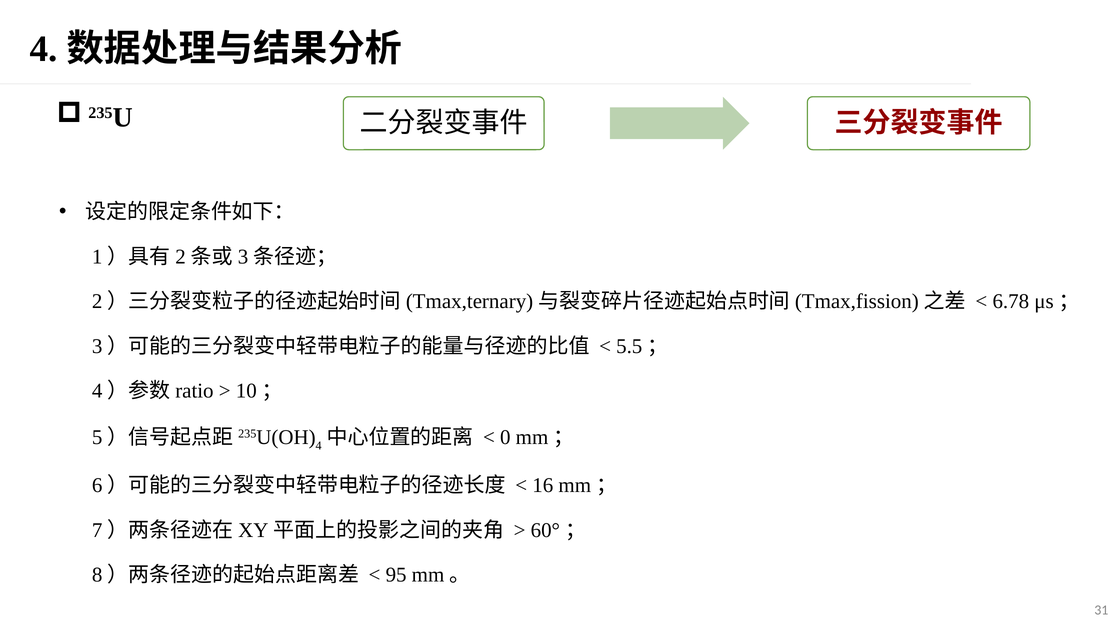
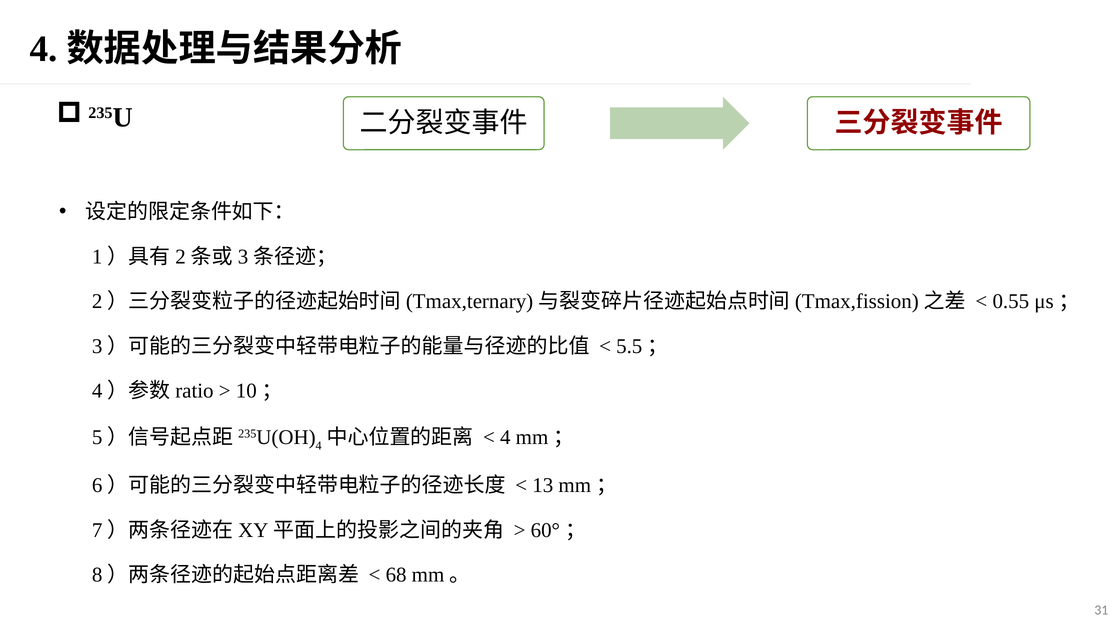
6.78: 6.78 -> 0.55 (1011, 301)
0: 0 -> 4 (505, 437)
16: 16 -> 13 (543, 485)
95: 95 -> 68 (396, 575)
